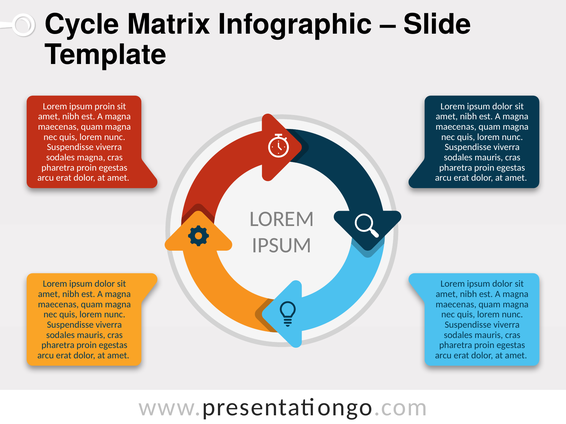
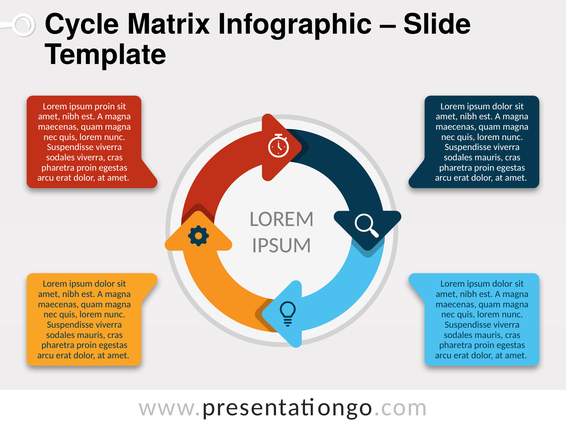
sodales magna: magna -> viverra (91, 158)
